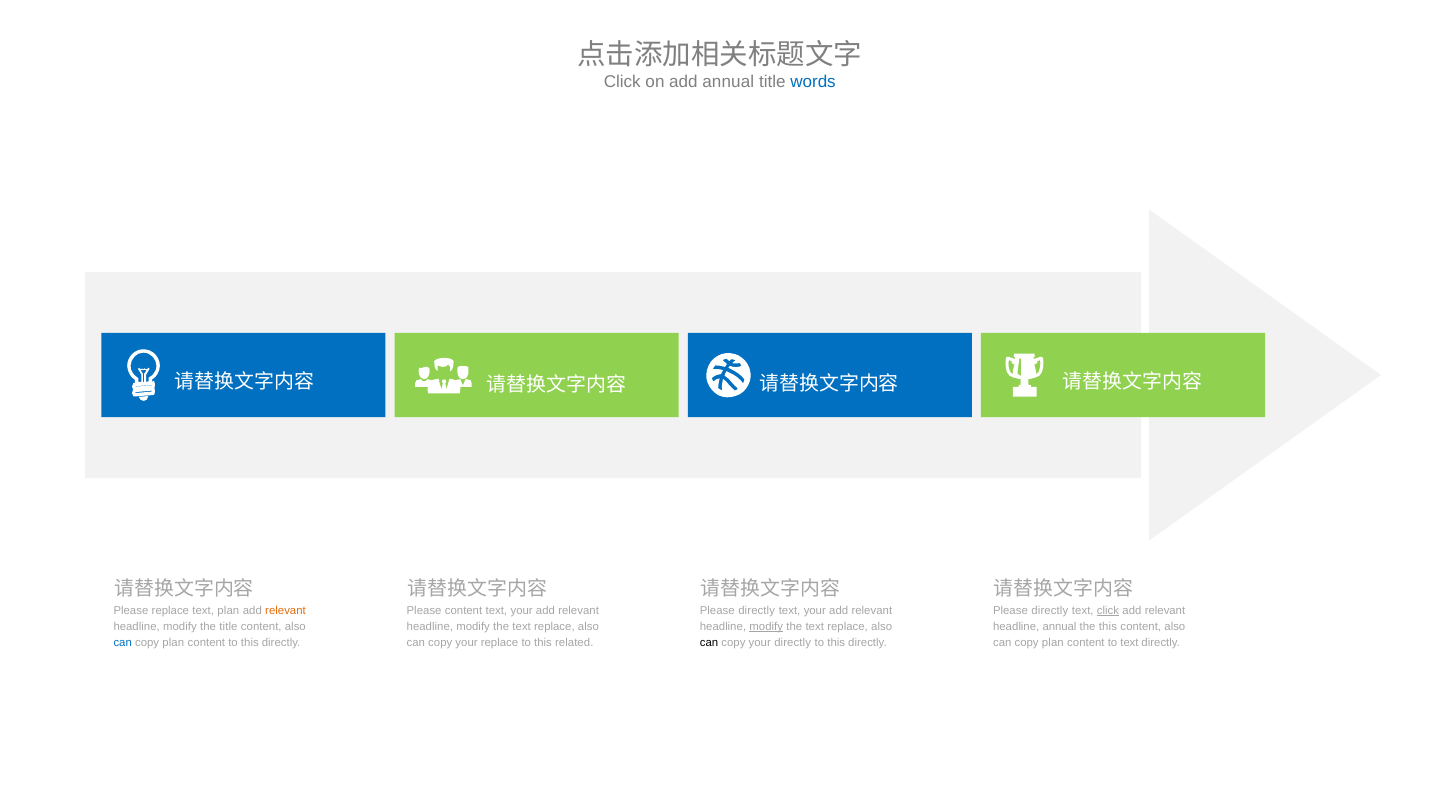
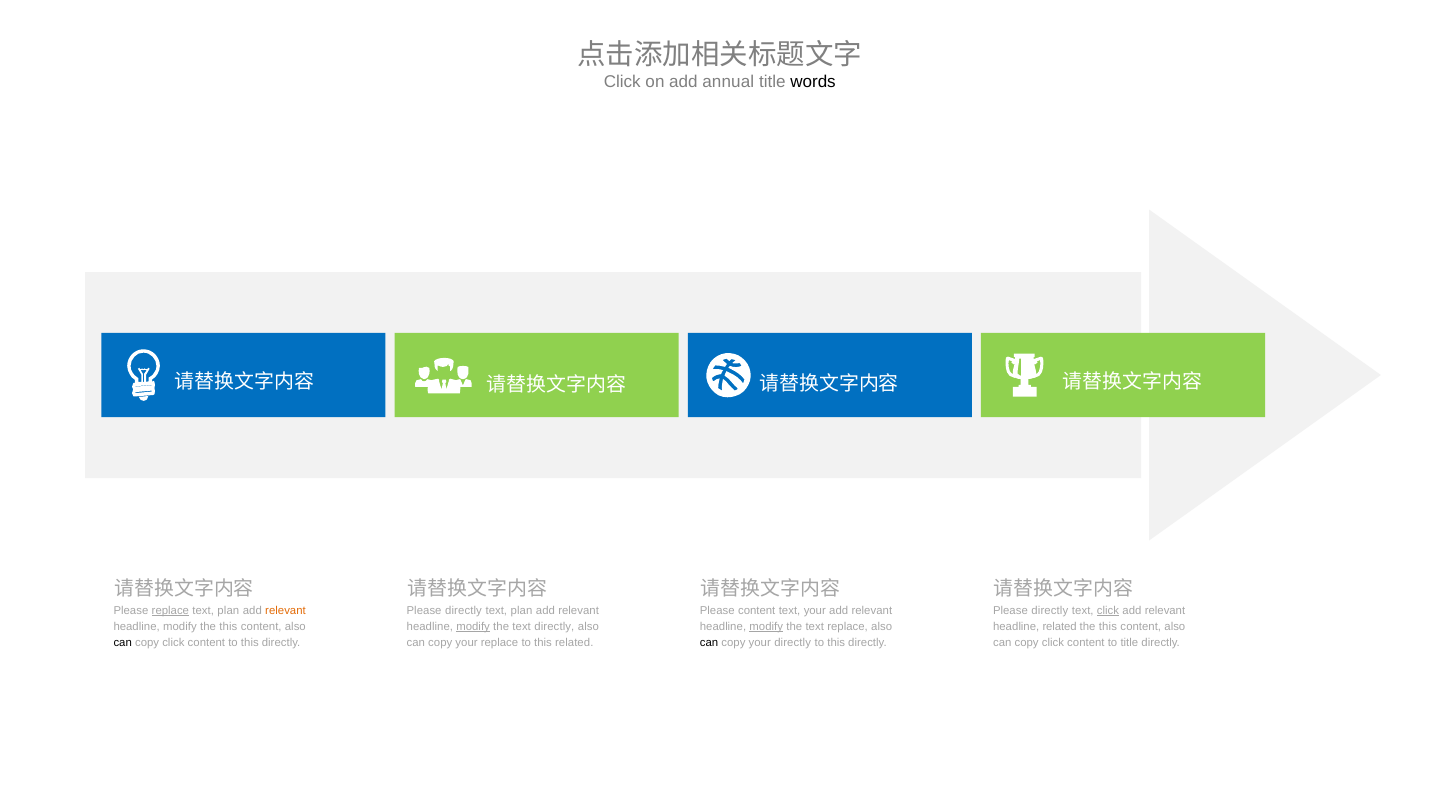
words colour: blue -> black (813, 82)
replace underline: none -> present (170, 610)
content: content -> directly (464, 610)
your: your -> plan (522, 610)
directly: directly -> content (757, 610)
modify the title: title -> this (228, 627)
modify underline: none -> present (473, 627)
replace: replace -> directly (554, 627)
headline annual: annual -> related (1060, 627)
can colour: blue -> black (123, 643)
plan: plan -> click (173, 643)
plan: plan -> click (1053, 643)
to text: text -> title (1129, 643)
